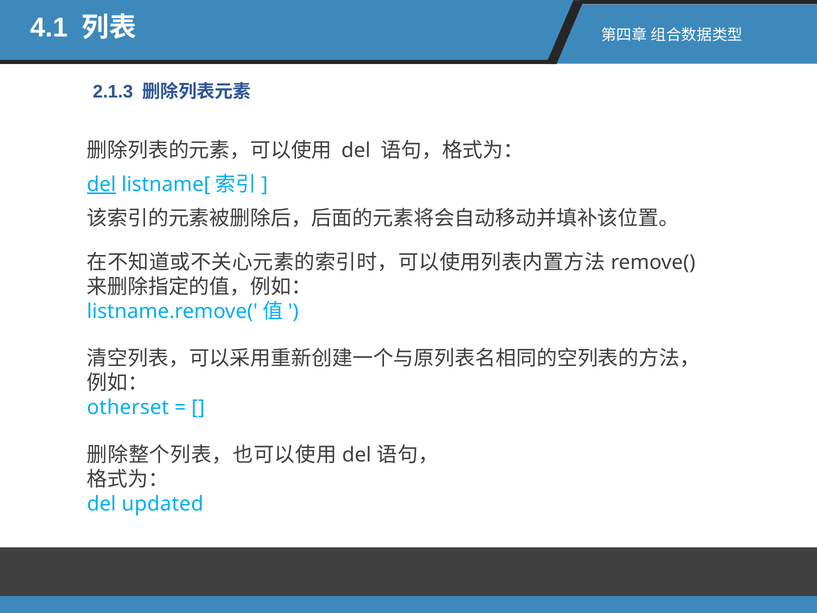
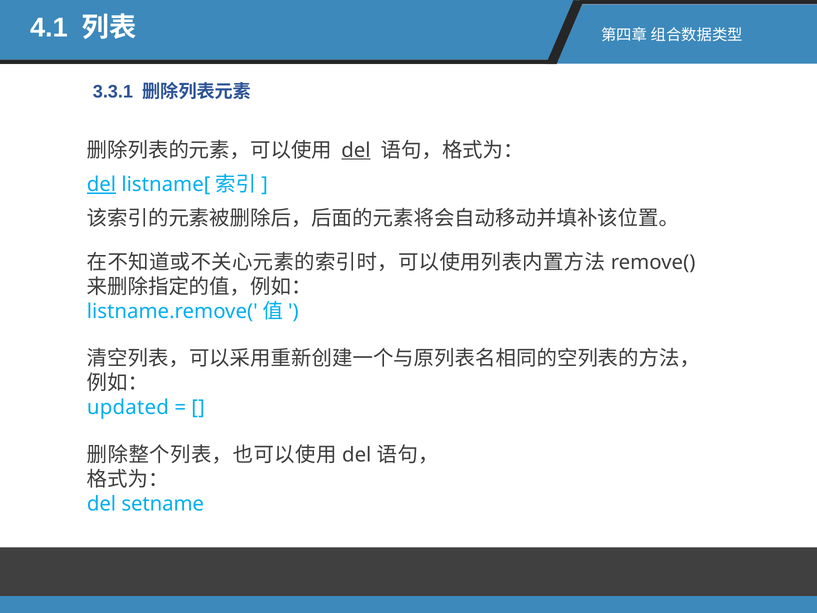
2.1.3: 2.1.3 -> 3.3.1 (113, 92)
del underline: none -> present (356, 150)
otherset: otherset -> updated (128, 407)
updated: updated -> setname (163, 504)
